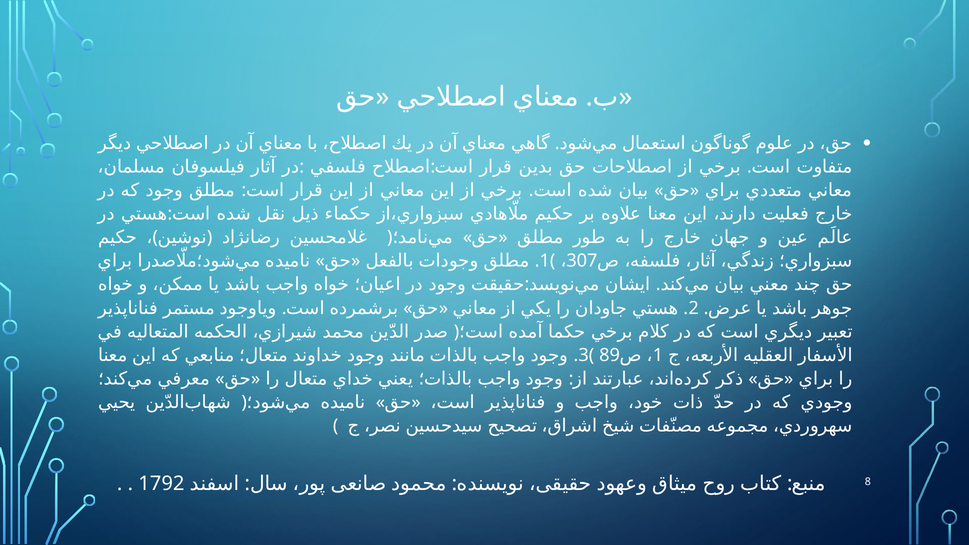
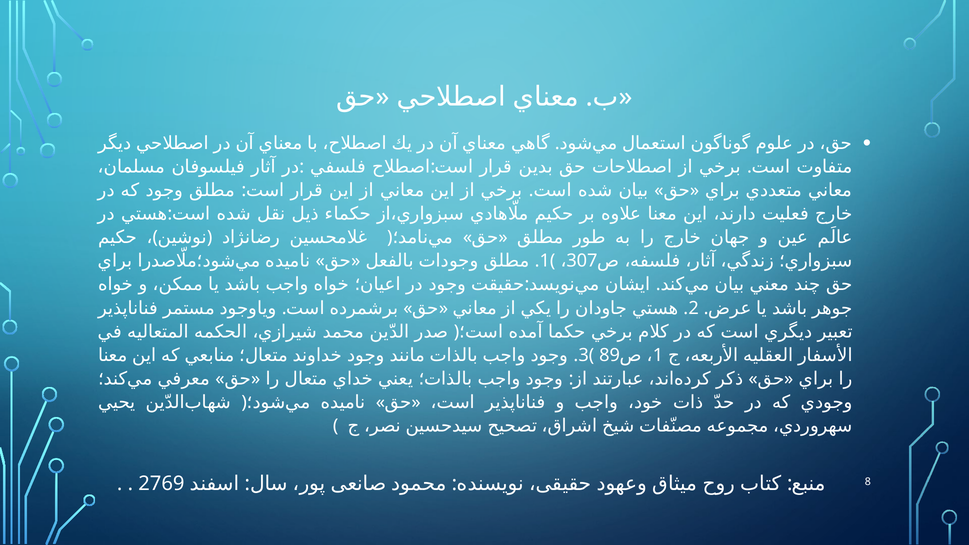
1792: 1792 -> 2769 (161, 483)
